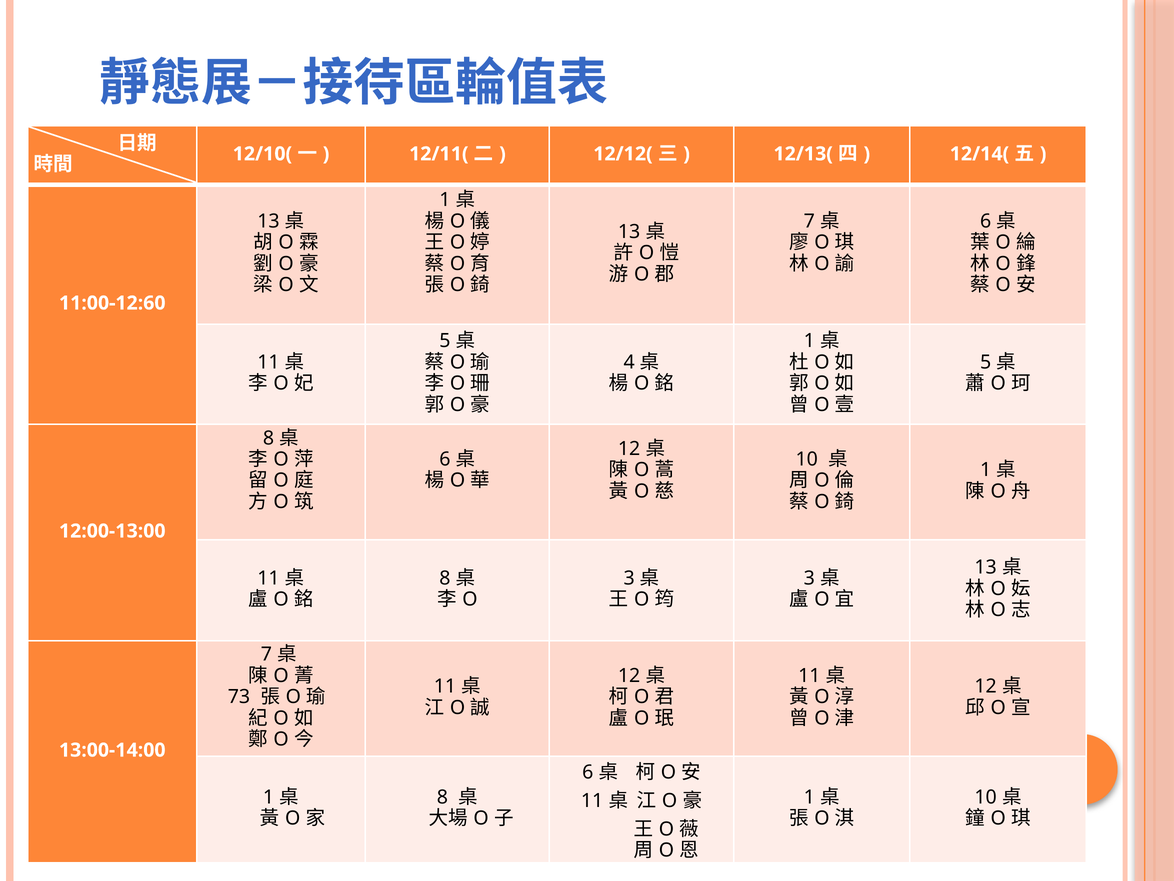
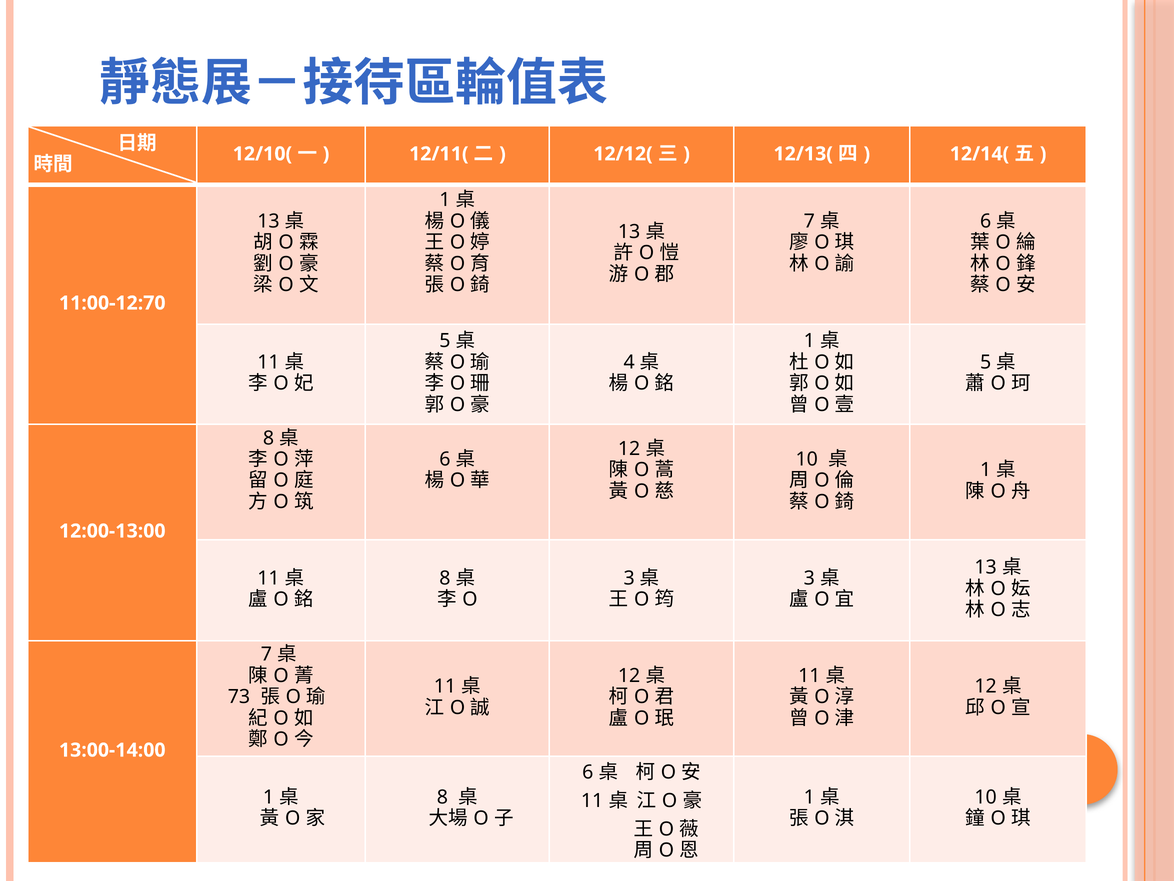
11:00-12:60: 11:00-12:60 -> 11:00-12:70 (112, 303)
